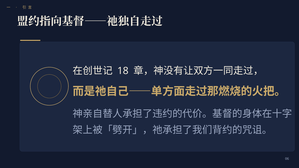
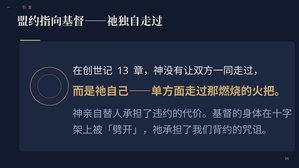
18: 18 -> 13 (123, 71)
